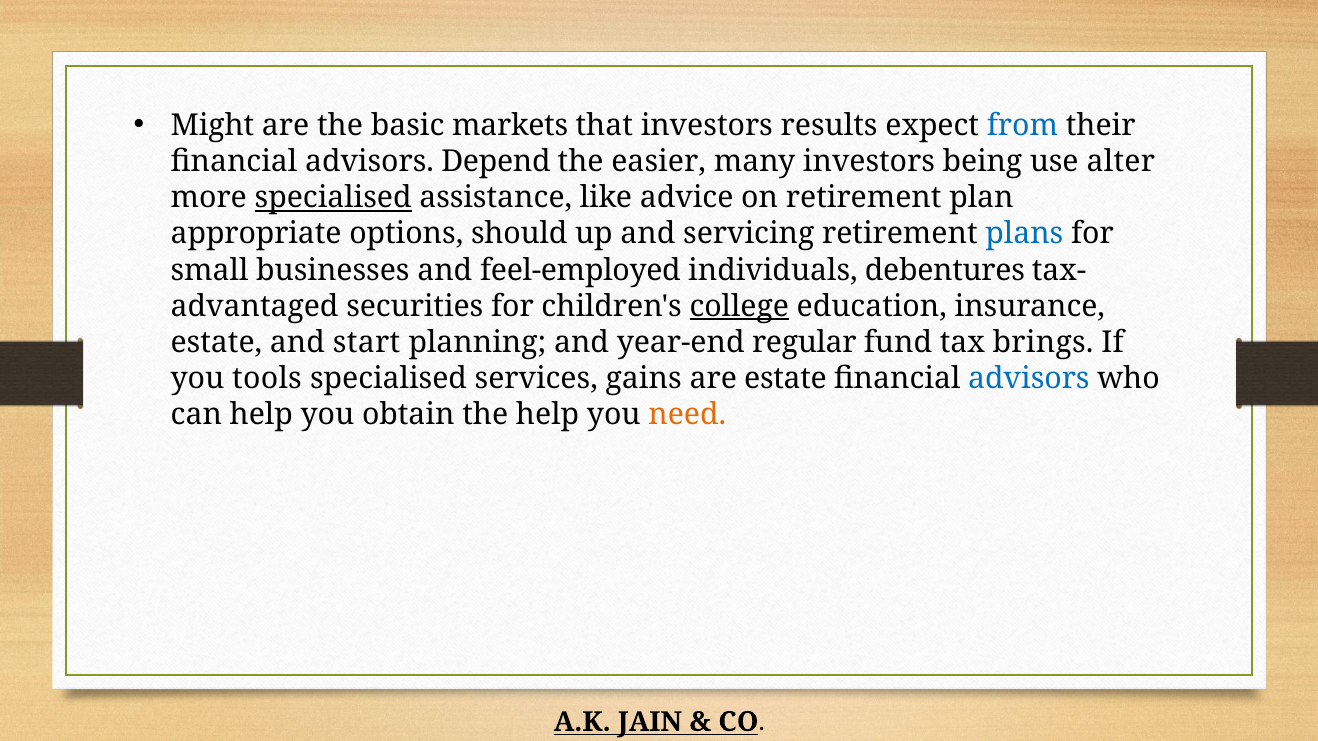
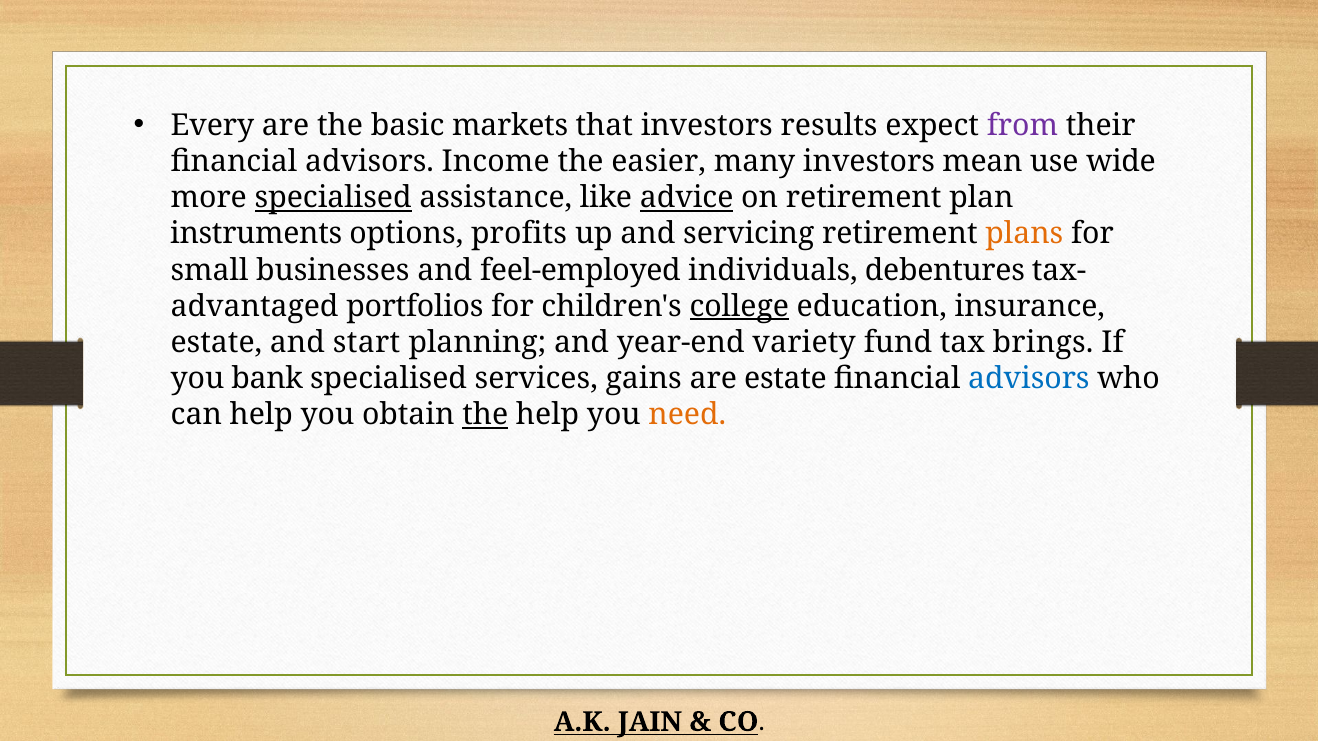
Might: Might -> Every (212, 125)
from colour: blue -> purple (1022, 125)
Depend: Depend -> Income (496, 162)
being: being -> mean (982, 162)
alter: alter -> wide (1121, 162)
advice underline: none -> present (687, 198)
appropriate: appropriate -> instruments (256, 234)
should: should -> profits (519, 234)
plans colour: blue -> orange (1024, 234)
securities: securities -> portfolios (415, 307)
regular: regular -> variety (804, 343)
tools: tools -> bank (267, 379)
the underline: none -> present (485, 415)
